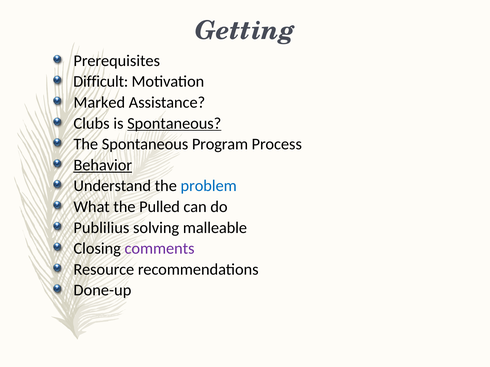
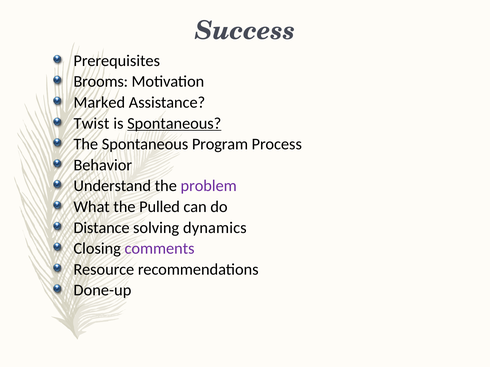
Getting: Getting -> Success (245, 31)
Difficult: Difficult -> Brooms (101, 82)
Clubs: Clubs -> Twist (91, 123)
Behavior underline: present -> none (103, 165)
problem colour: blue -> purple (209, 186)
Publilius: Publilius -> Distance (102, 228)
malleable: malleable -> dynamics (215, 228)
